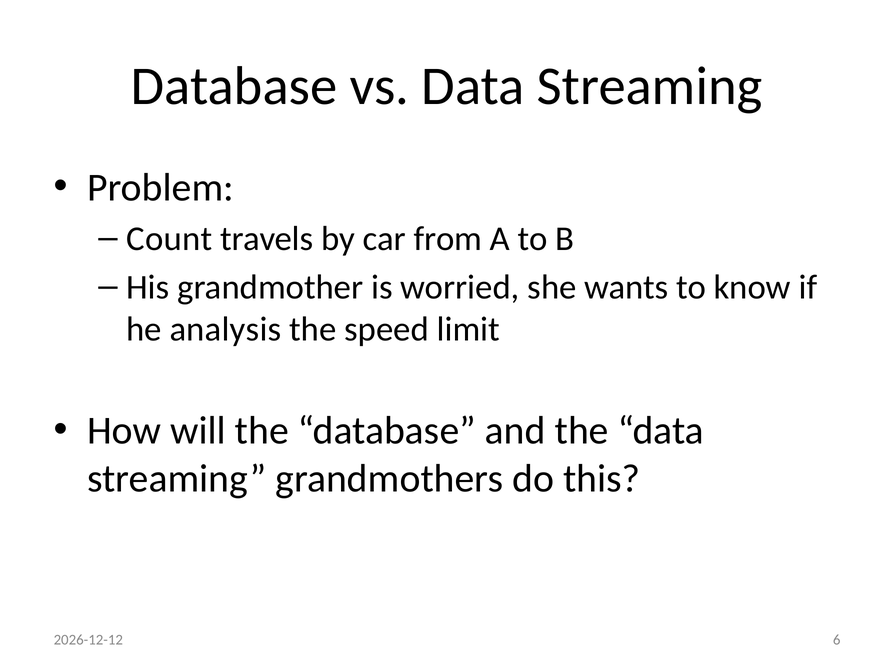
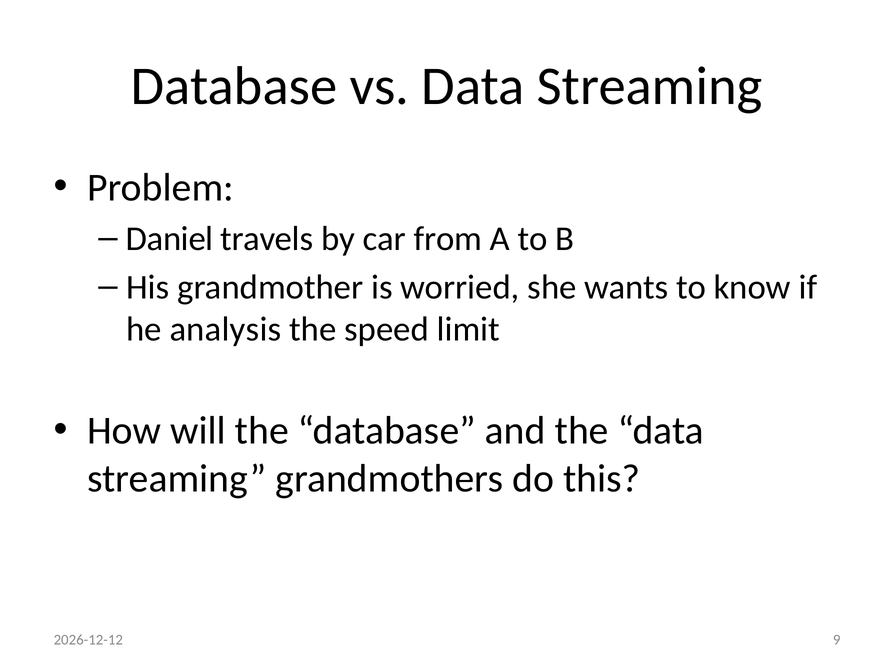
Count: Count -> Daniel (170, 239)
6: 6 -> 9 (837, 640)
